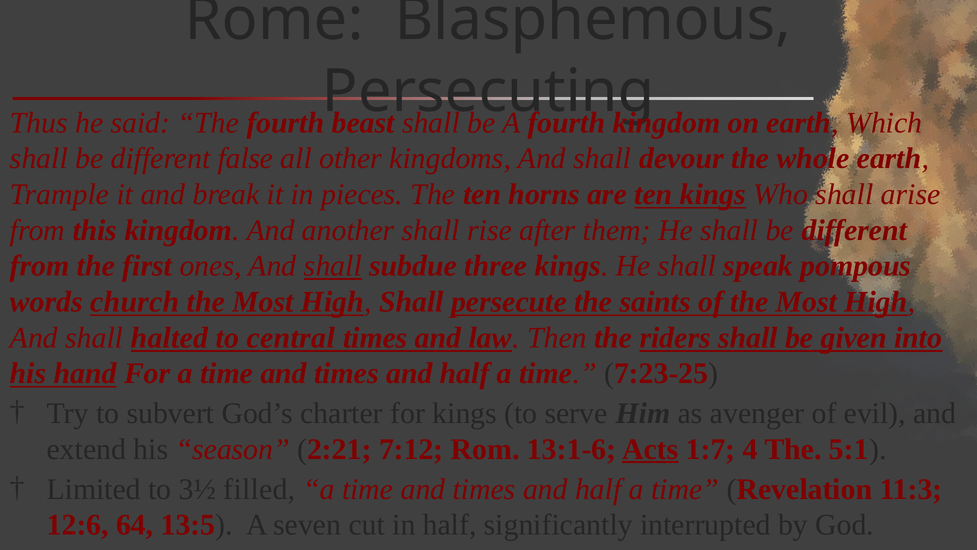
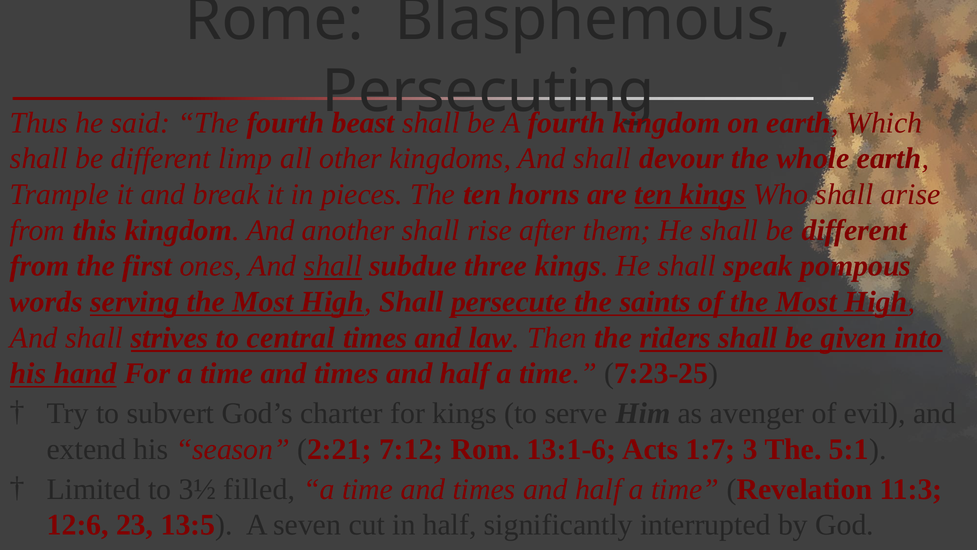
false: false -> limp (245, 158)
church: church -> serving (135, 302)
halted: halted -> strives (170, 337)
Acts underline: present -> none (650, 449)
4: 4 -> 3 (750, 449)
64: 64 -> 23 (135, 525)
